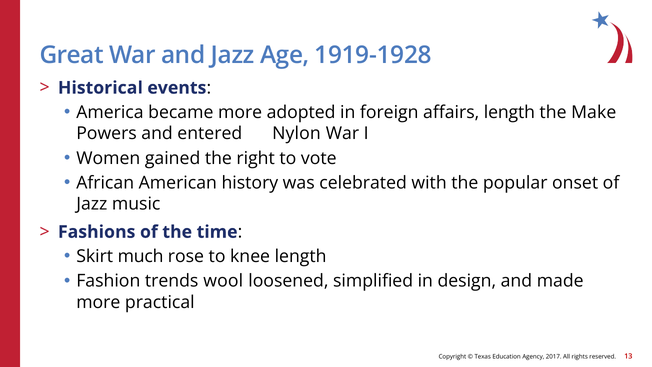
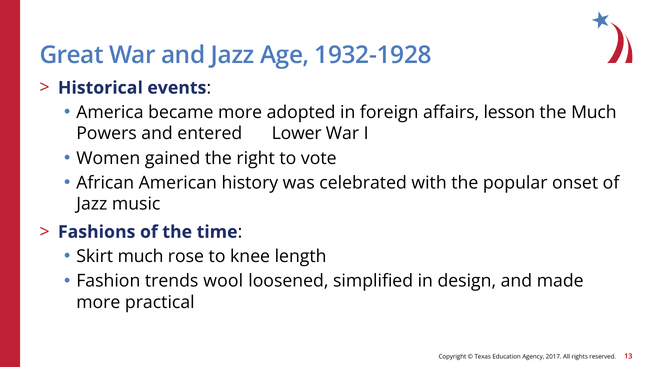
1919-1928: 1919-1928 -> 1932-1928 (373, 55)
affairs length: length -> lesson (509, 112)
the Make: Make -> Much (594, 112)
Nylon: Nylon -> Lower (297, 134)
